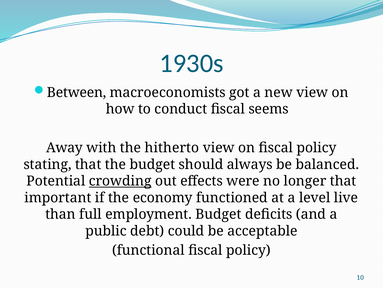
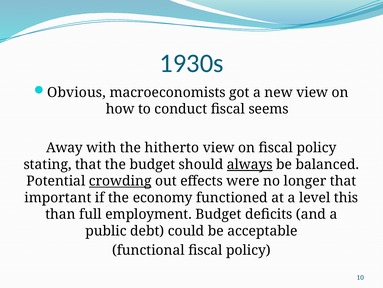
Between: Between -> Obvious (76, 92)
always underline: none -> present (250, 164)
live: live -> this (346, 197)
